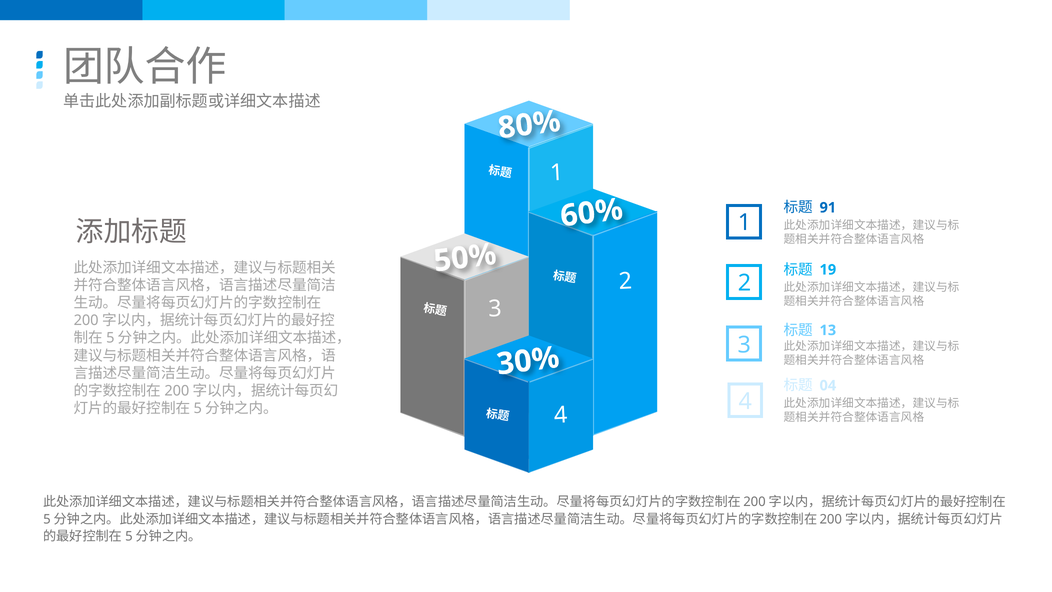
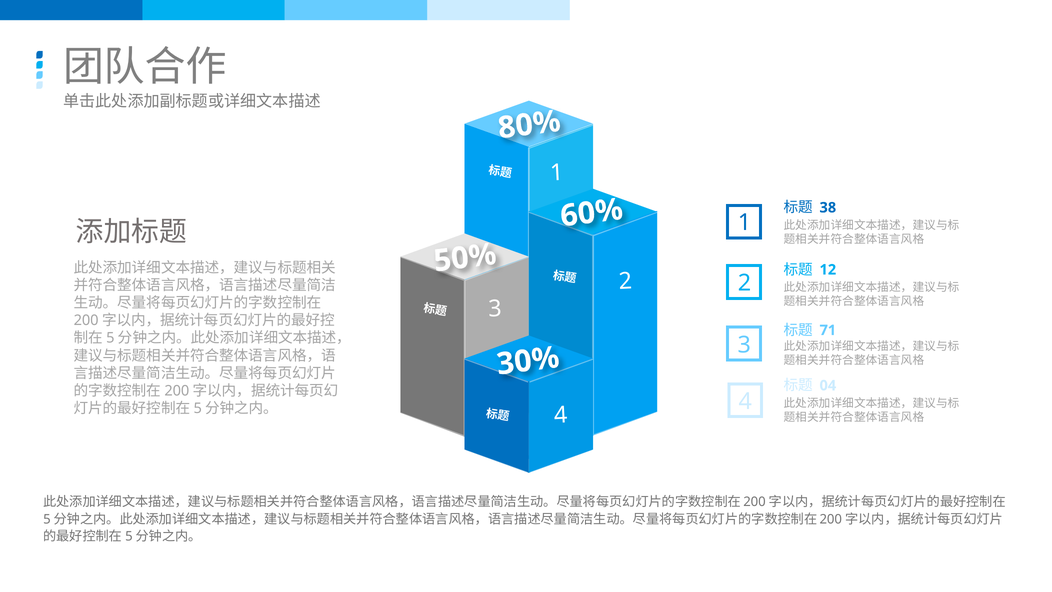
91: 91 -> 38 (828, 208)
19: 19 -> 12 (828, 270)
13: 13 -> 71 (828, 330)
